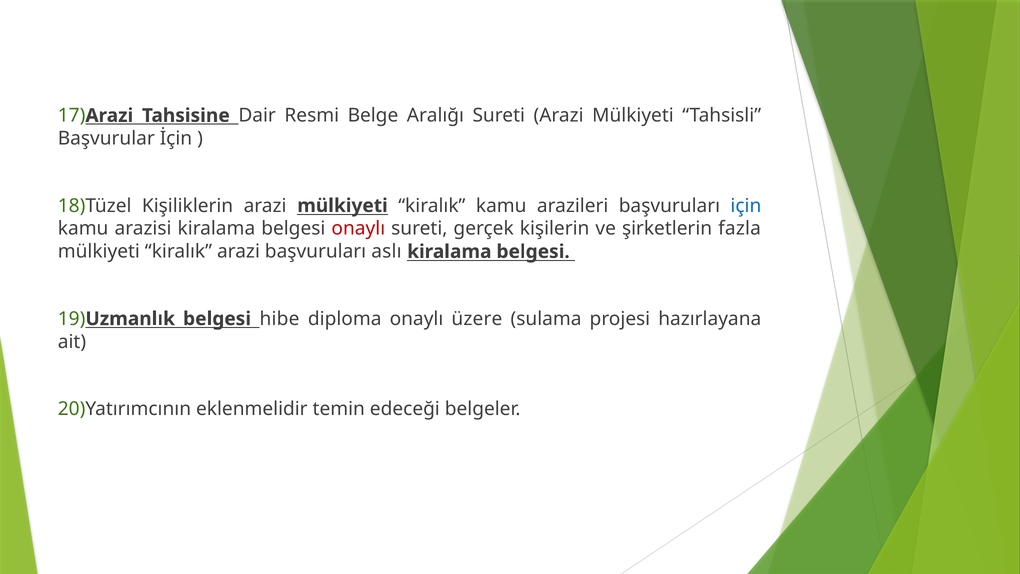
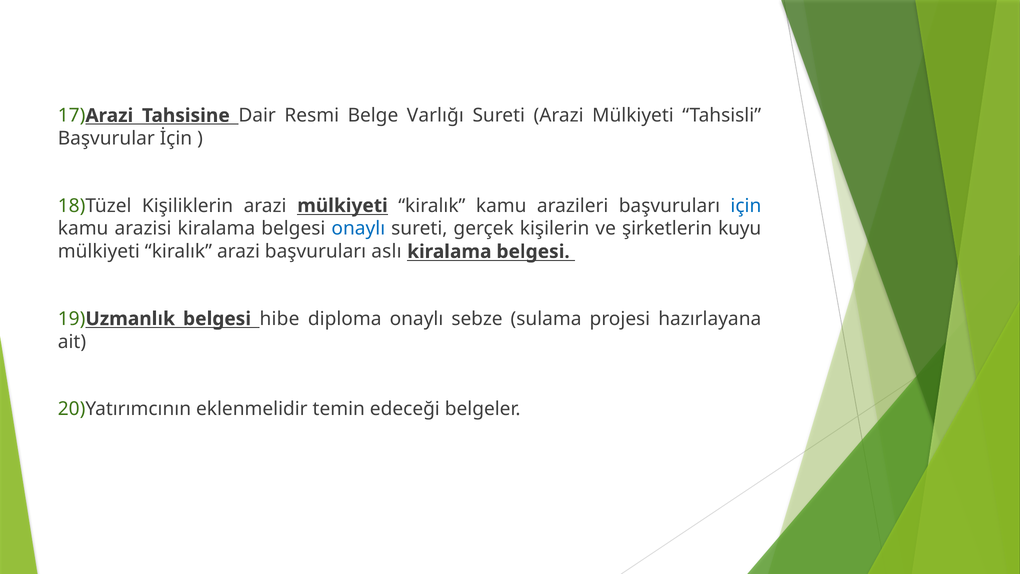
Aralığı: Aralığı -> Varlığı (435, 116)
onaylı colour: red -> blue (358, 229)
fazla: fazla -> kuyu (740, 229)
üzere: üzere -> sebze (477, 319)
